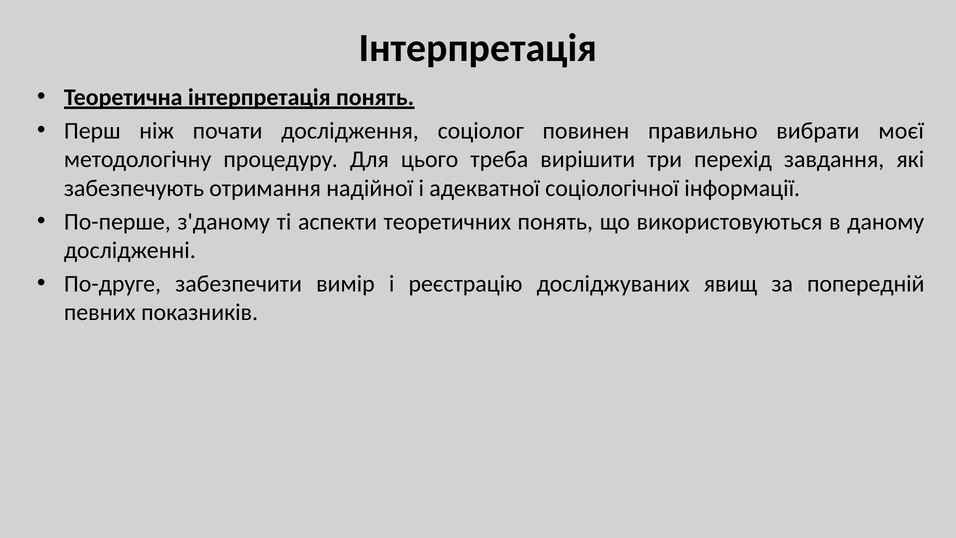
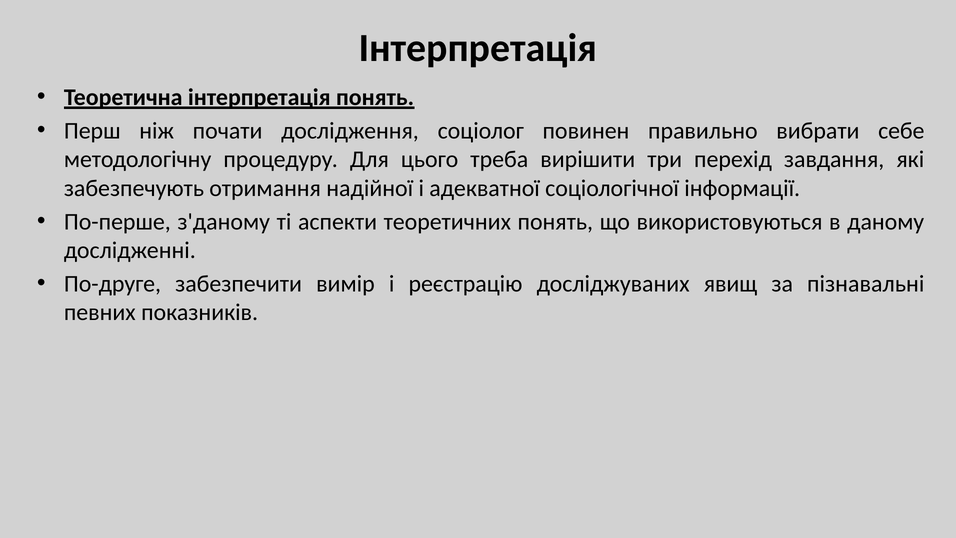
моєї: моєї -> себе (901, 131)
попередній: попередній -> пізнавальні (866, 284)
